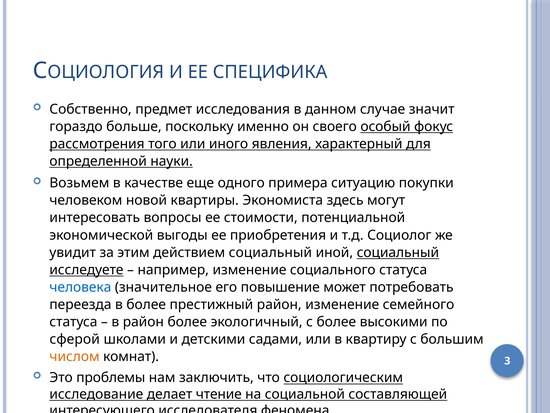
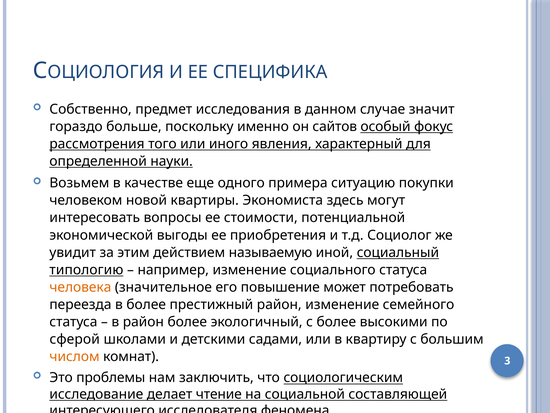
своего: своего -> сайтов (335, 126)
действием социальный: социальный -> называемую (270, 252)
исследуете: исследуете -> типологию (86, 269)
человека colour: blue -> orange (80, 287)
